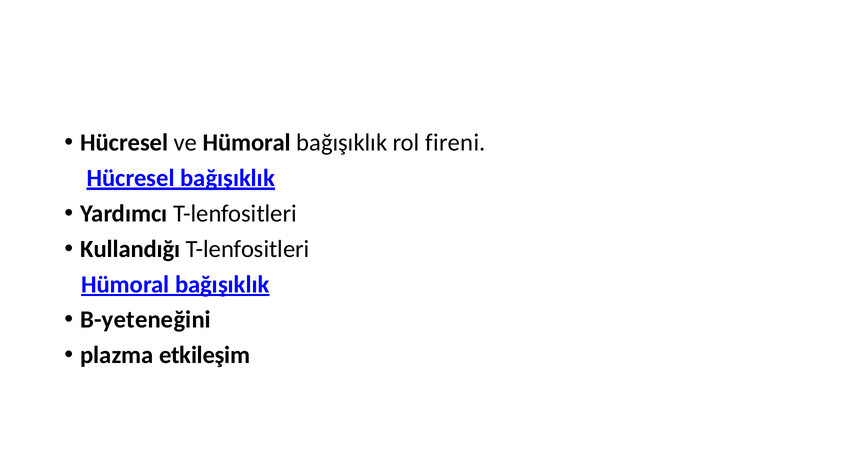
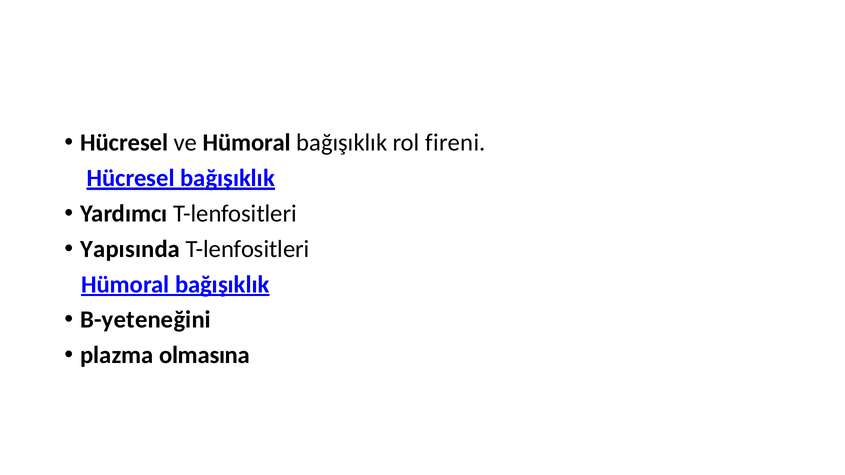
Kullandığı: Kullandığı -> Yapısında (130, 249)
etkileşim: etkileşim -> olmasına (205, 355)
